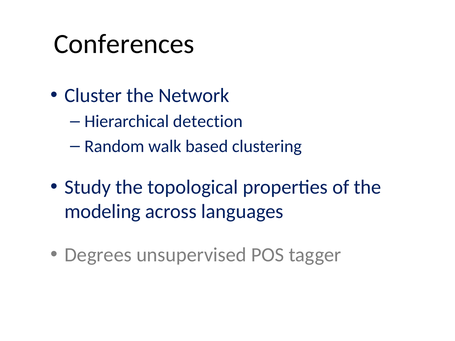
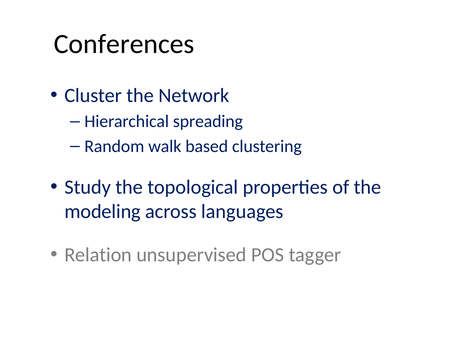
detection: detection -> spreading (208, 122)
Degrees: Degrees -> Relation (98, 255)
